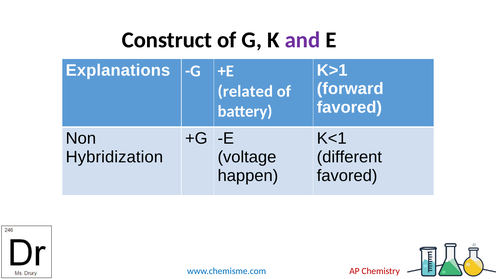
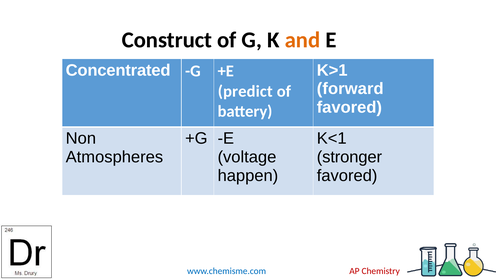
and colour: purple -> orange (302, 40)
Explanations: Explanations -> Concentrated (118, 70)
related: related -> predict (245, 91)
Hybridization: Hybridization -> Atmospheres (114, 157)
different: different -> stronger (349, 157)
